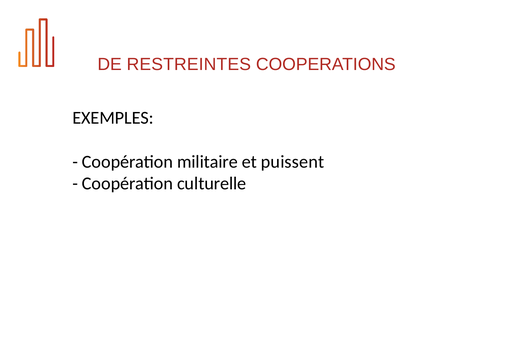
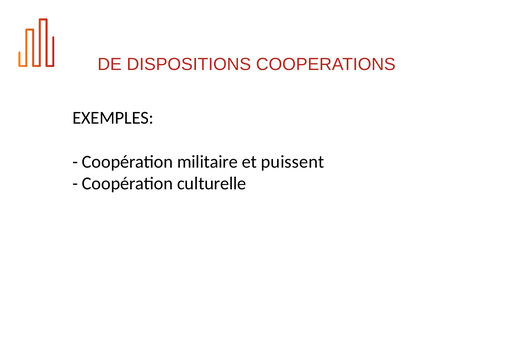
RESTREINTES: RESTREINTES -> DISPOSITIONS (189, 64)
